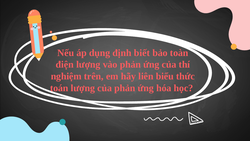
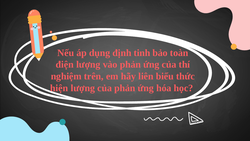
biết: biết -> tinh (142, 53)
toán: toán -> hiện (59, 88)
